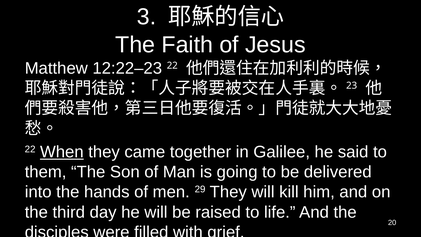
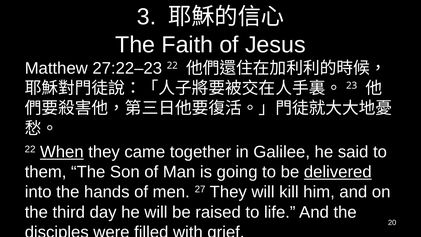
12:22–23: 12:22–23 -> 27:22–23 (127, 68)
delivered underline: none -> present (338, 172)
29: 29 -> 27 (200, 189)
